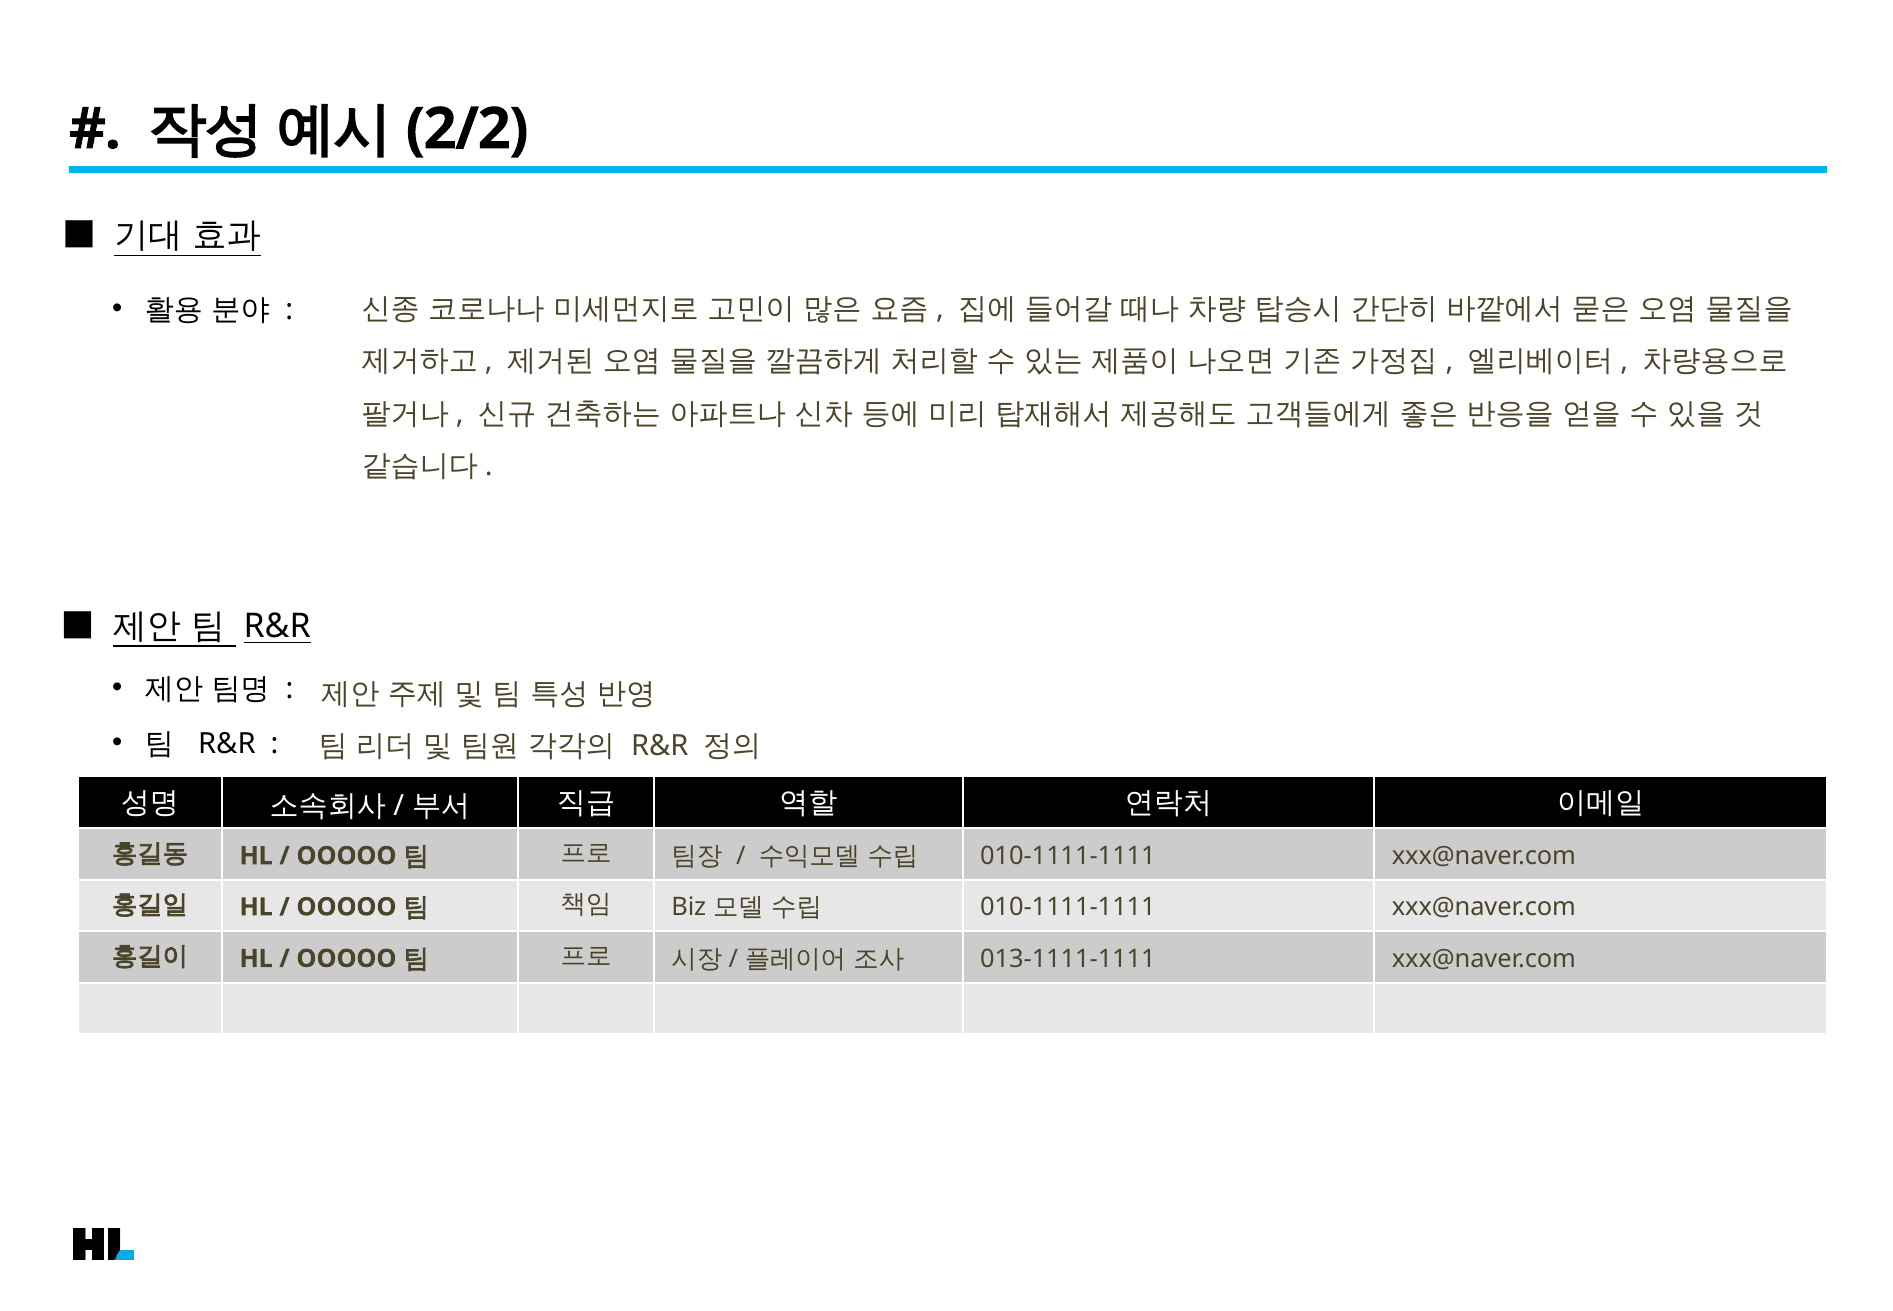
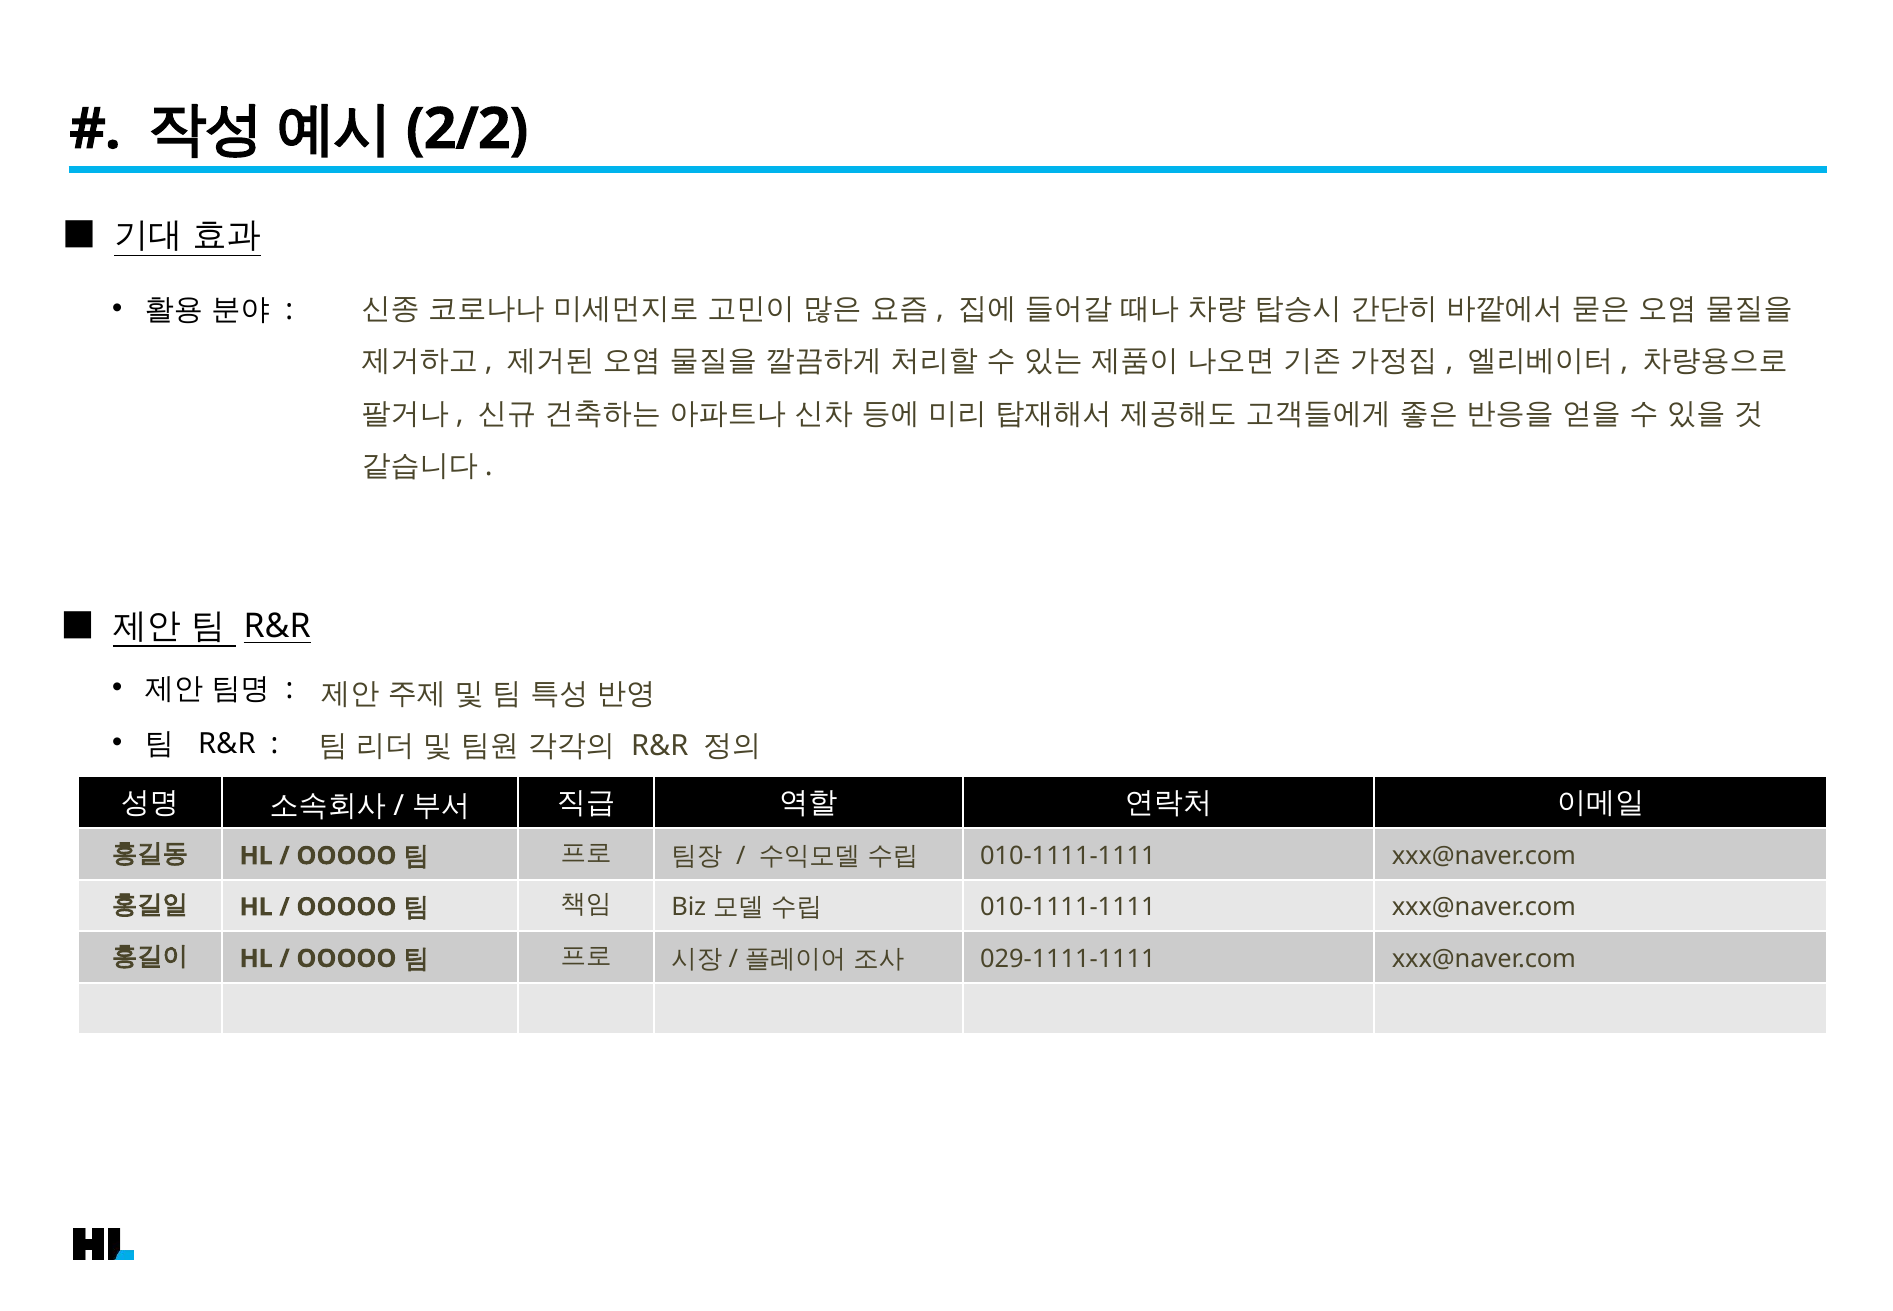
013-1111-1111: 013-1111-1111 -> 029-1111-1111 (1068, 958)
